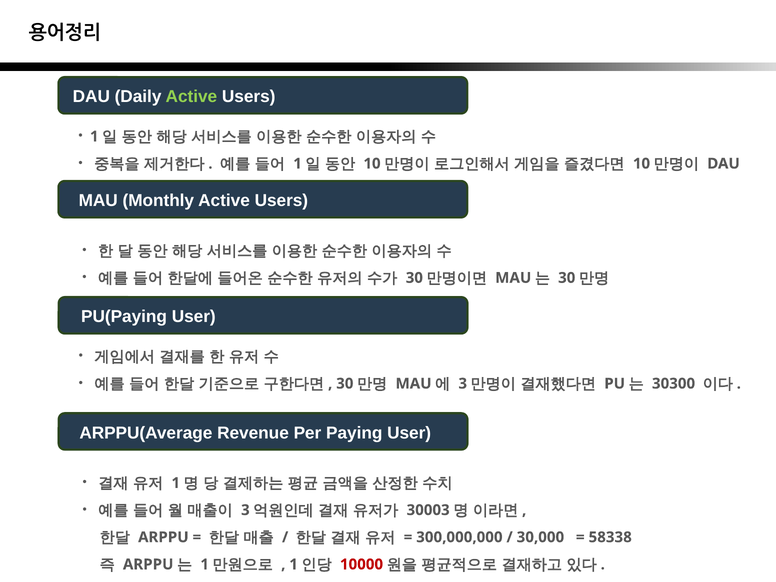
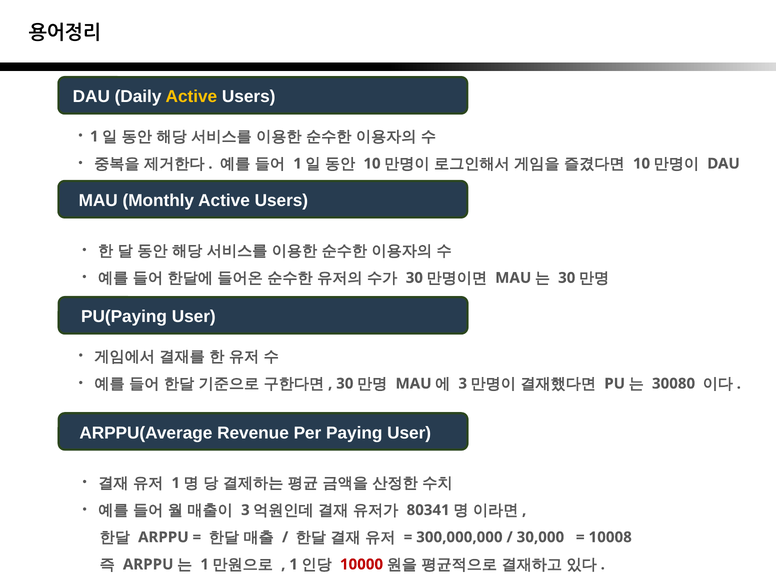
Active colour: light green -> yellow (191, 97)
30300: 30300 -> 30080 (674, 384)
30003: 30003 -> 80341 (428, 510)
58338: 58338 -> 10008 (610, 537)
